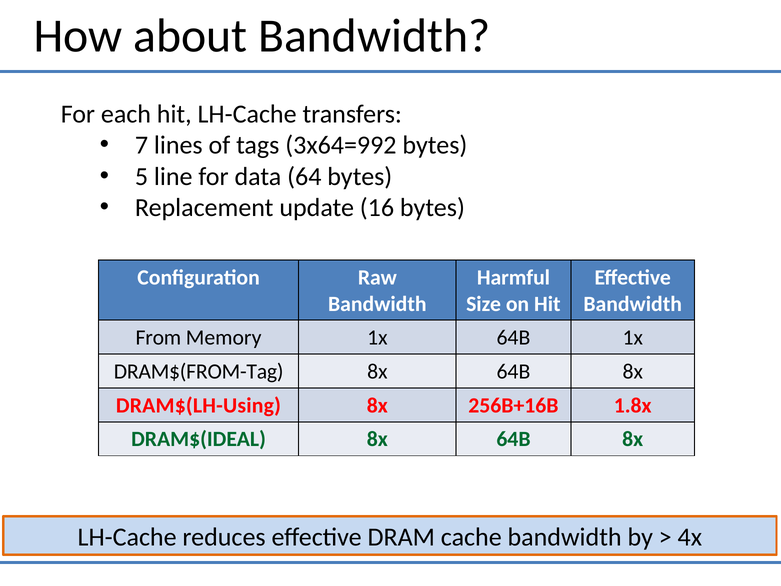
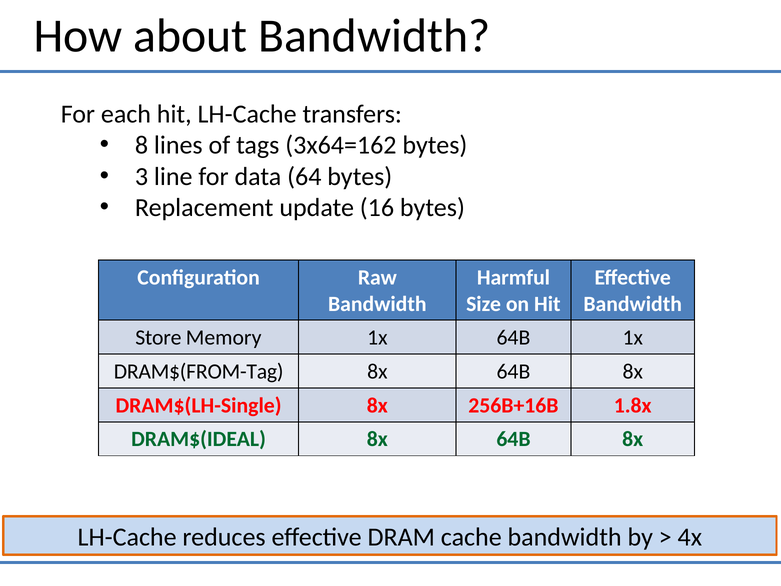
7: 7 -> 8 (142, 145)
3x64=992: 3x64=992 -> 3x64=162 (341, 145)
5: 5 -> 3 (142, 177)
From: From -> Store (158, 337)
DRAM$(LH-Using: DRAM$(LH-Using -> DRAM$(LH-Single (199, 405)
